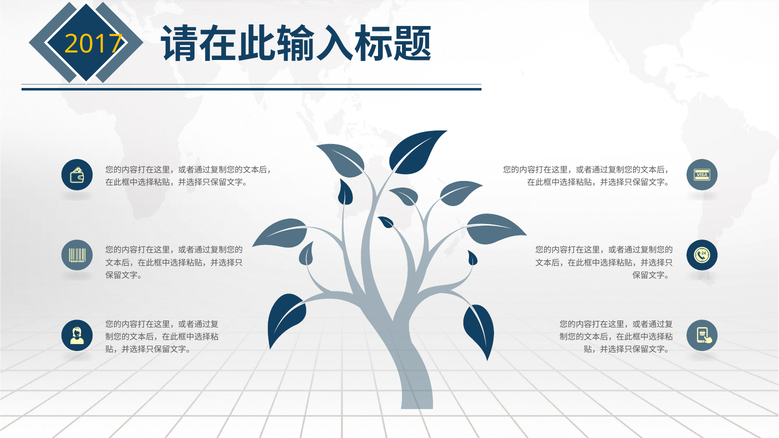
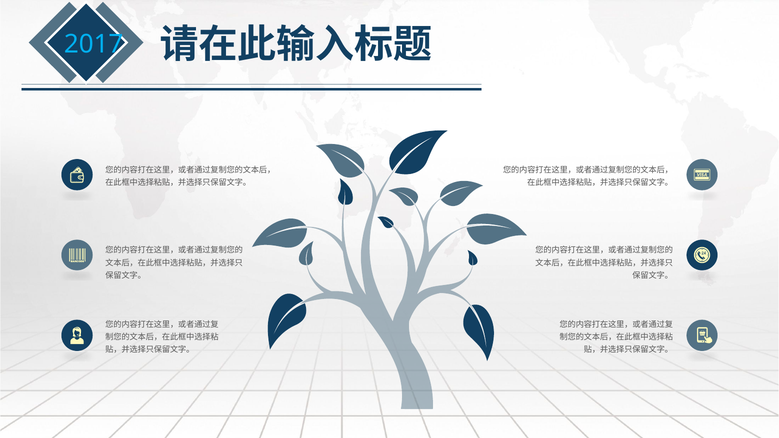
2017 colour: yellow -> light blue (94, 44)
